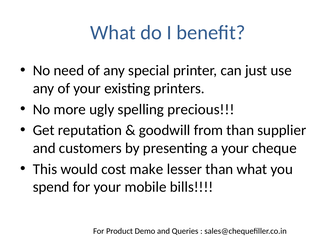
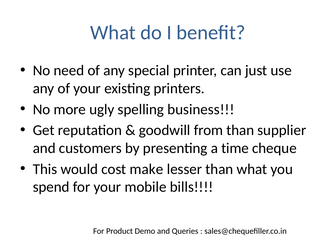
precious: precious -> business (201, 109)
a your: your -> time (235, 148)
